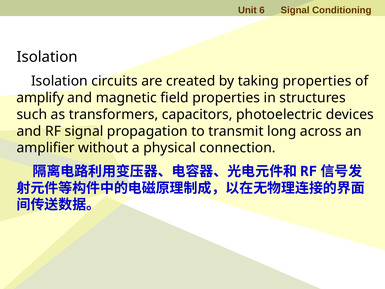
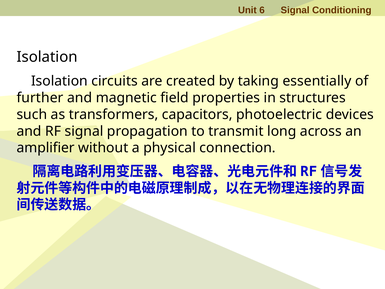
taking properties: properties -> essentially (317, 81)
amplify: amplify -> further (40, 98)
